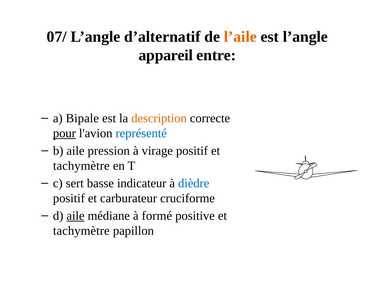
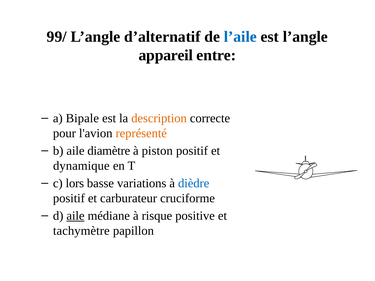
07/: 07/ -> 99/ (57, 37)
l’aile colour: orange -> blue (240, 37)
pour underline: present -> none (64, 133)
représenté colour: blue -> orange (141, 133)
pression: pression -> diamètre (109, 151)
virage: virage -> piston (157, 151)
tachymètre: tachymètre -> dynamique (81, 166)
sert: sert -> lors (75, 183)
indicateur: indicateur -> variations (142, 183)
formé: formé -> risque (157, 216)
